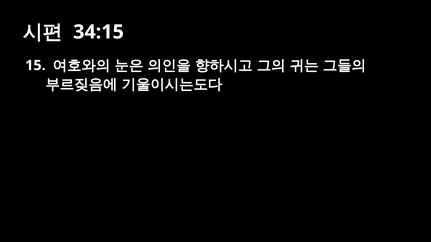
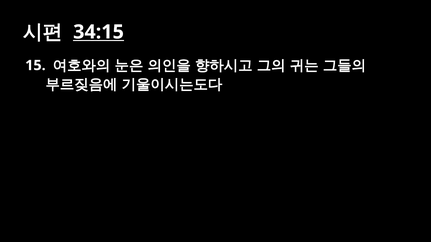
34:15 underline: none -> present (99, 32)
